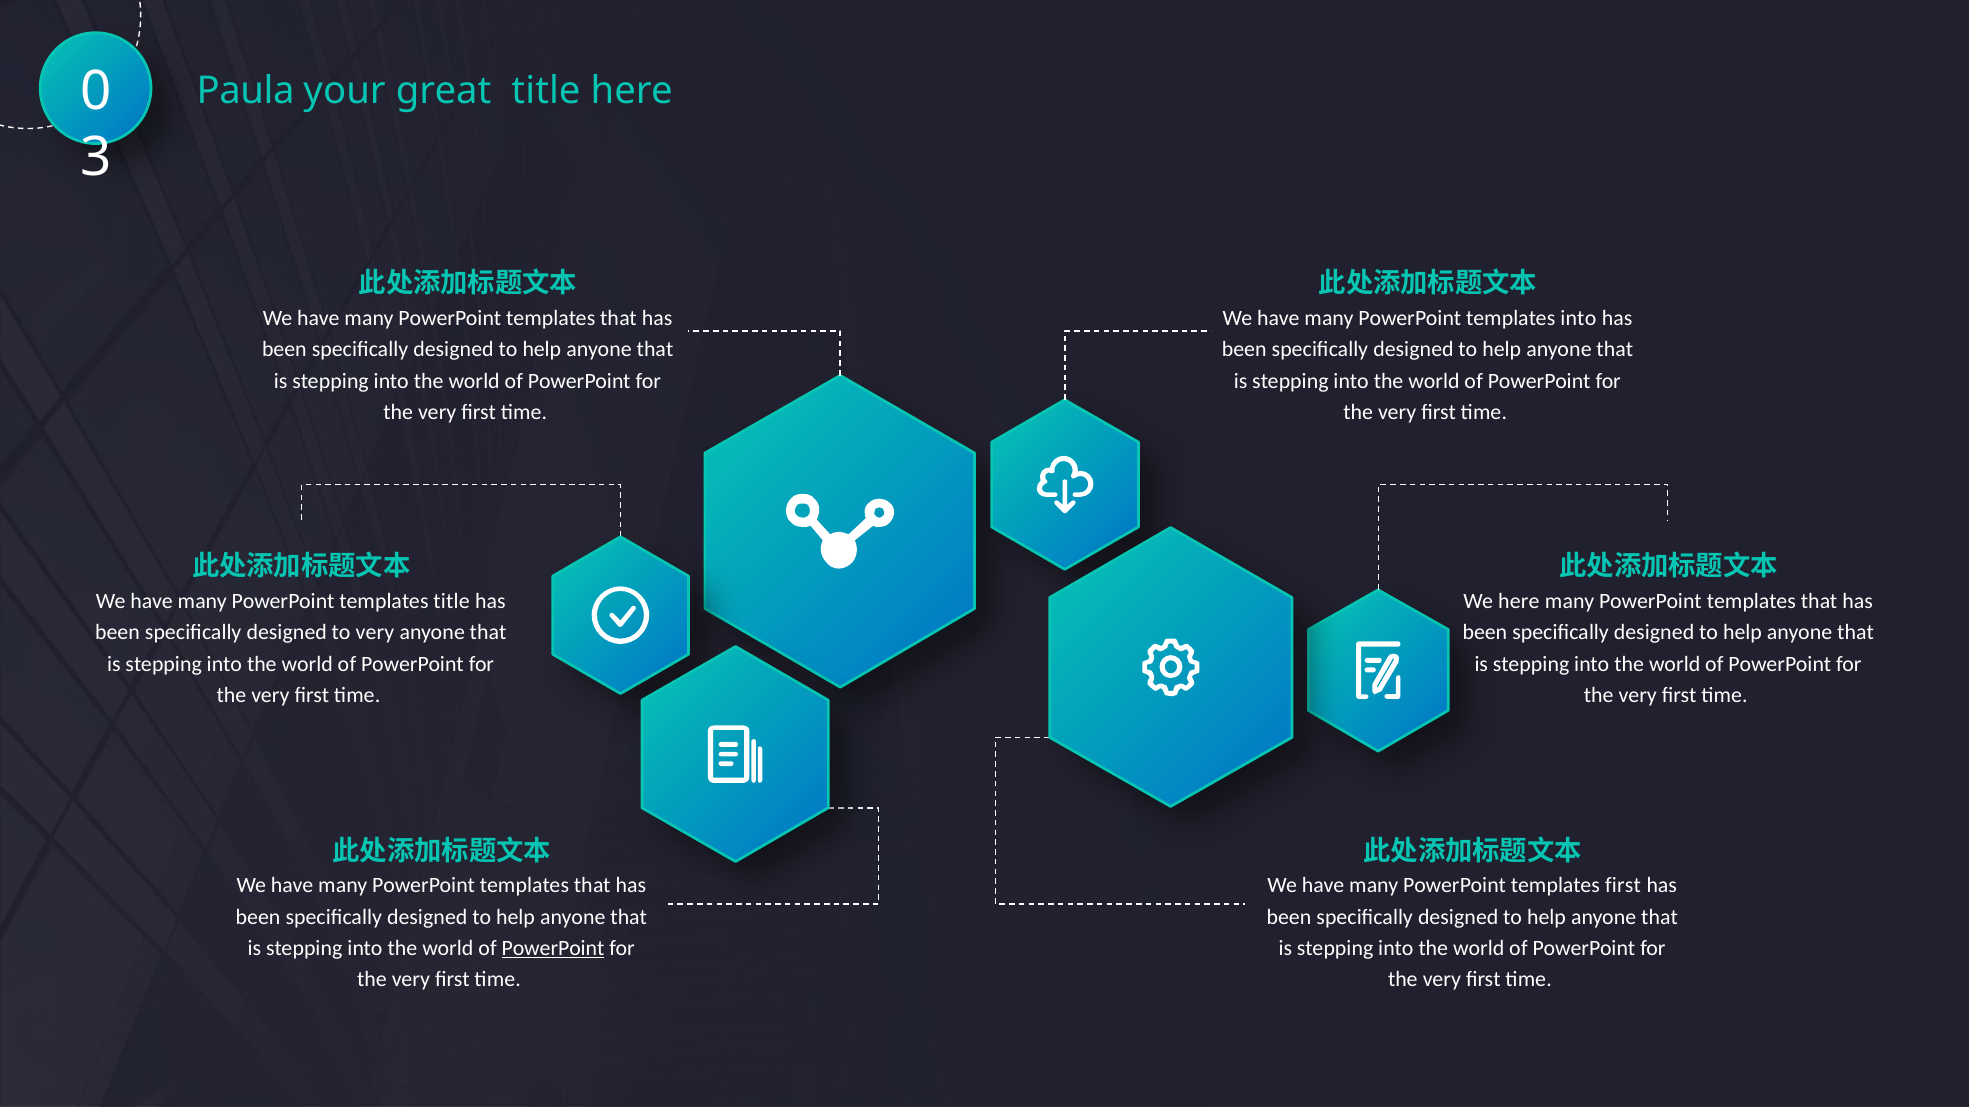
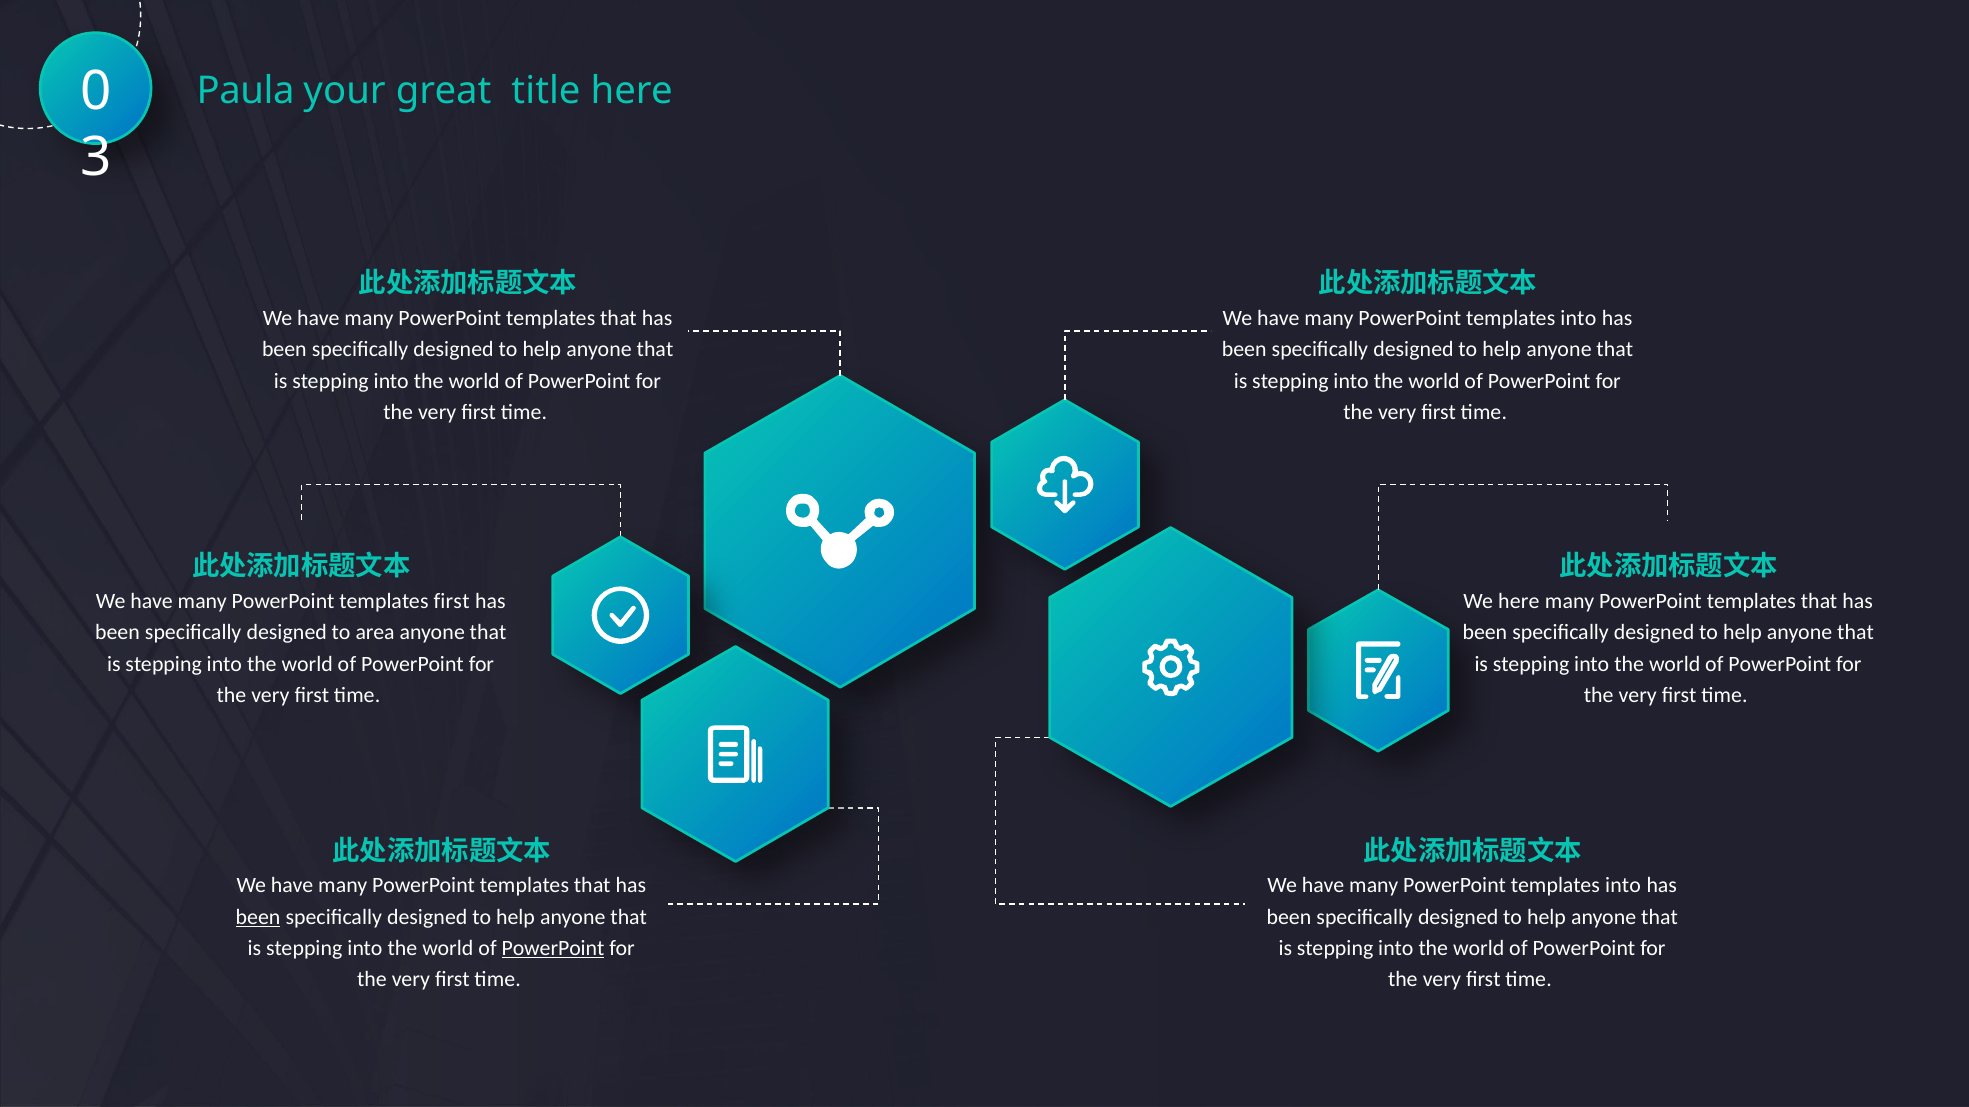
templates title: title -> first (452, 601)
to very: very -> area (375, 633)
first: first -> into (1623, 886)
been underline: none -> present (258, 917)
